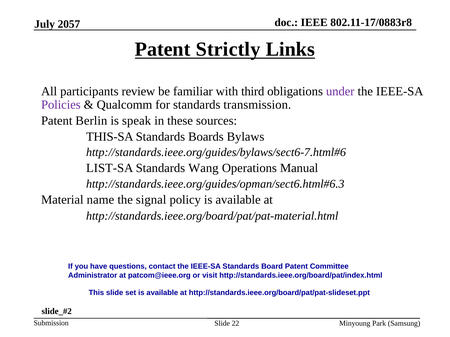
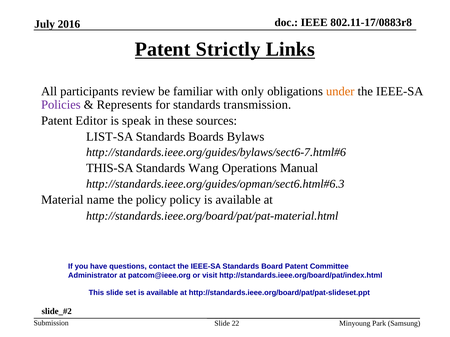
2057: 2057 -> 2016 (69, 24)
third: third -> only (253, 91)
under colour: purple -> orange (340, 91)
Qualcomm: Qualcomm -> Represents (124, 105)
Berlin: Berlin -> Editor (91, 121)
THIS-SA: THIS-SA -> LIST-SA (110, 137)
LIST-SA: LIST-SA -> THIS-SA (110, 168)
the signal: signal -> policy (151, 200)
